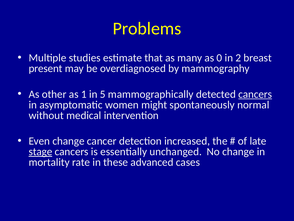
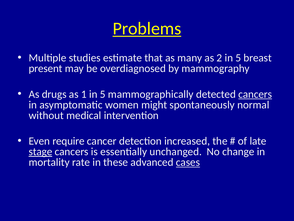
Problems underline: none -> present (147, 28)
0: 0 -> 2 (219, 58)
2: 2 -> 5 (238, 58)
other: other -> drugs (54, 94)
Even change: change -> require (68, 141)
cases underline: none -> present (188, 162)
